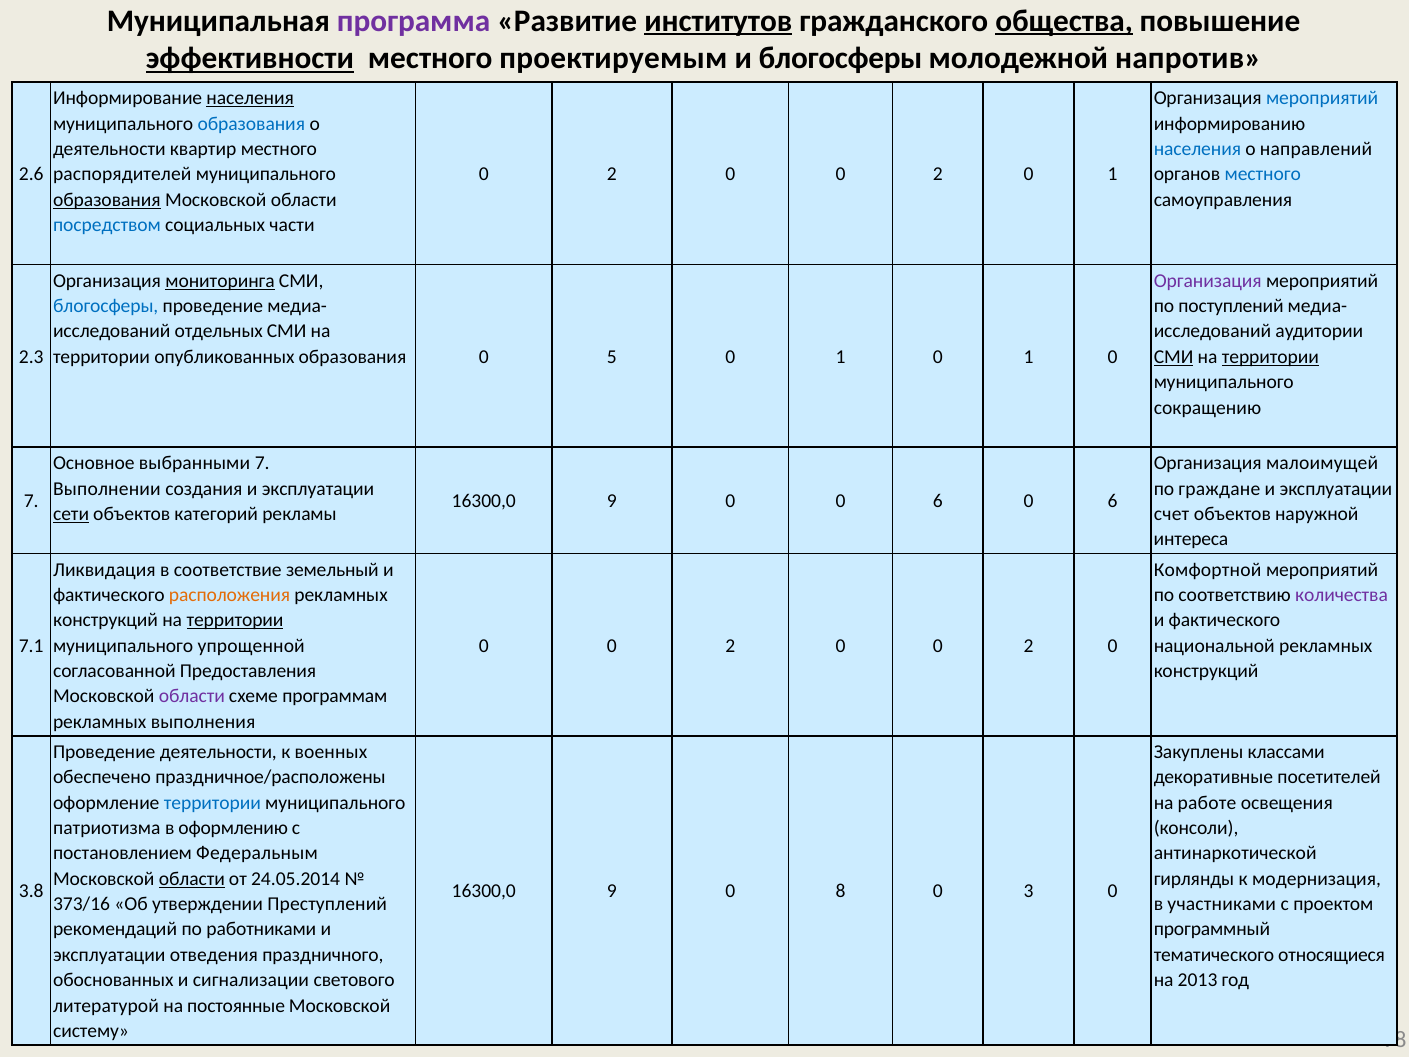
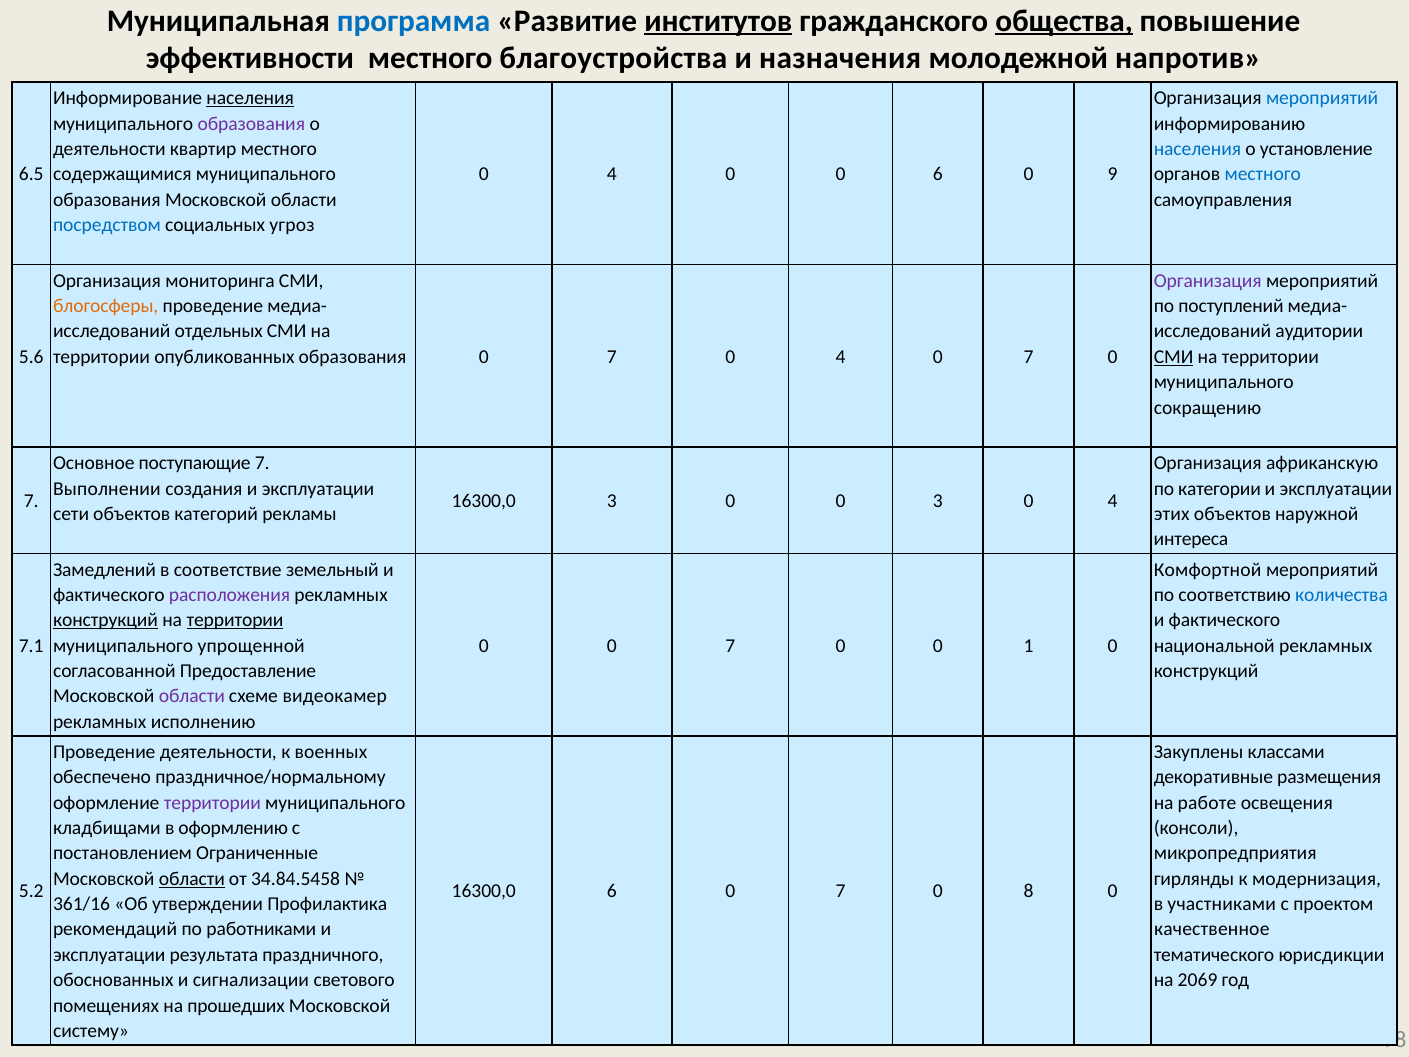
программа colour: purple -> blue (414, 21)
эффективности underline: present -> none (250, 58)
проектируемым: проектируемым -> благоустройства (613, 58)
и блогосферы: блогосферы -> назначения (840, 58)
образования colour: blue -> purple (251, 124)
направлений: направлений -> установление (1316, 149)
2.6: 2.6 -> 6.5 (31, 174)
распорядителей: распорядителей -> содержащимися (122, 174)
2: 2 -> 4 (612, 174)
2: 2 -> 6 (938, 174)
1: 1 -> 9 (1113, 174)
образования underline: present -> none (107, 200)
части: части -> угроз (292, 225)
мониторинга underline: present -> none (220, 281)
блогосферы colour: blue -> orange (106, 306)
2.3: 2.3 -> 5.6 (31, 357)
образования 0 5: 5 -> 7 (612, 357)
1: 1 -> 4 (840, 357)
1: 1 -> 7 (1028, 357)
территории underline: present -> none (1270, 357)
выбранными: выбранными -> поступающие (195, 463)
малоимущей: малоимущей -> африканскую (1322, 463)
граждане: граждане -> категории (1220, 488)
9: 9 -> 3 (612, 501)
0 0 6: 6 -> 3 (938, 501)
6: 6 -> 4 (1113, 501)
сети underline: present -> none (71, 514)
счет: счет -> этих (1172, 514)
Ликвидация: Ликвидация -> Замедлений (104, 569)
расположения colour: orange -> purple (229, 595)
количества colour: purple -> blue (1342, 595)
конструкций underline: none -> present (106, 620)
2: 2 -> 7 (730, 646)
2: 2 -> 1 (1028, 646)
Предоставления: Предоставления -> Предоставление (248, 671)
программам: программам -> видеокамер (335, 696)
выполнения: выполнения -> исполнению (203, 722)
праздничное/расположены: праздничное/расположены -> праздничное/нормальному (270, 777)
посетителей: посетителей -> размещения (1329, 777)
территории colour: blue -> purple (212, 803)
патриотизма: патриотизма -> кладбищами (107, 828)
Федеральным: Федеральным -> Ограниченные (257, 853)
антинаркотической: антинаркотической -> микропредприятия (1235, 853)
24.05.2014: 24.05.2014 -> 34.84.5458 (296, 879)
3.8: 3.8 -> 5.2 (31, 891)
9: 9 -> 6 (612, 891)
8: 8 -> 7 (840, 891)
3: 3 -> 8 (1028, 891)
373/16: 373/16 -> 361/16 (82, 904)
Преступлений: Преступлений -> Профилактика (327, 904)
программный: программный -> качественное (1212, 929)
отведения: отведения -> результата (214, 955)
относящиеся: относящиеся -> юрисдикции (1332, 955)
2013: 2013 -> 2069 (1198, 980)
литературой: литературой -> помещениях (106, 1005)
постоянные: постоянные -> прошедших (236, 1005)
